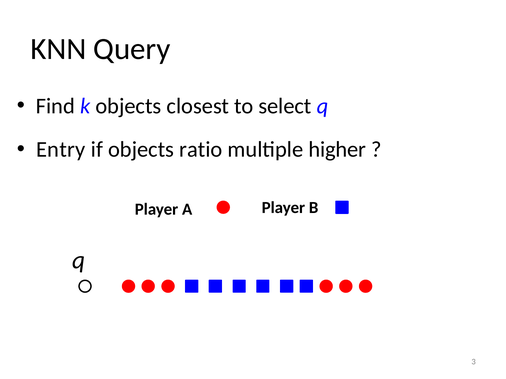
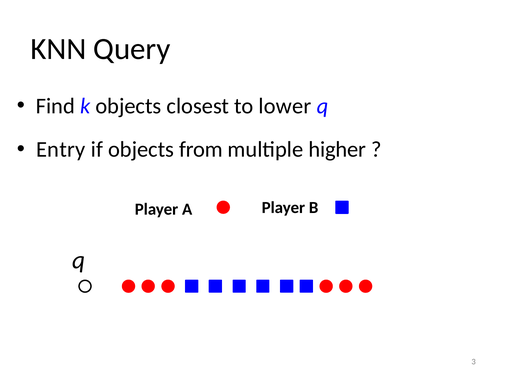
select: select -> lower (285, 106)
ratio: ratio -> from (201, 150)
